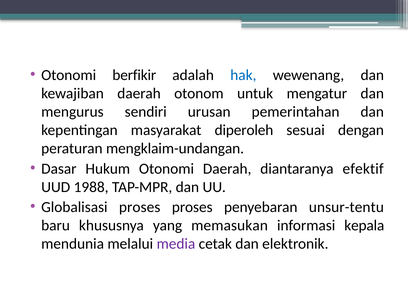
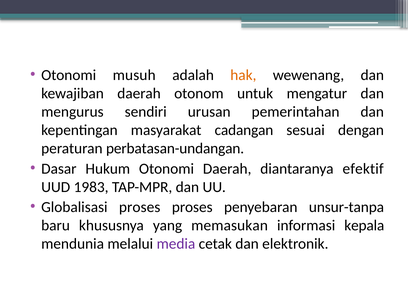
berfikir: berfikir -> musuh (134, 75)
hak colour: blue -> orange (243, 75)
diperoleh: diperoleh -> cadangan (244, 130)
mengklaim-undangan: mengklaim-undangan -> perbatasan-undangan (175, 149)
1988: 1988 -> 1983 (91, 187)
unsur-tentu: unsur-tentu -> unsur-tanpa (346, 207)
